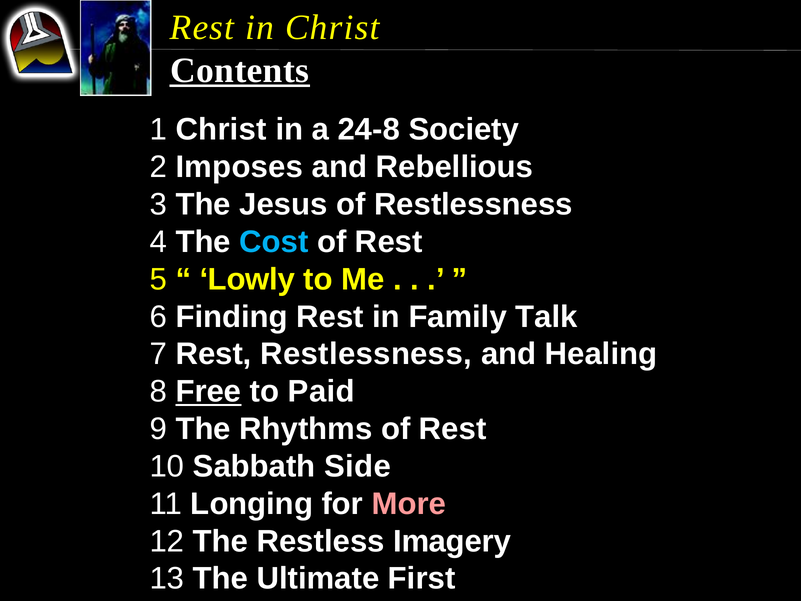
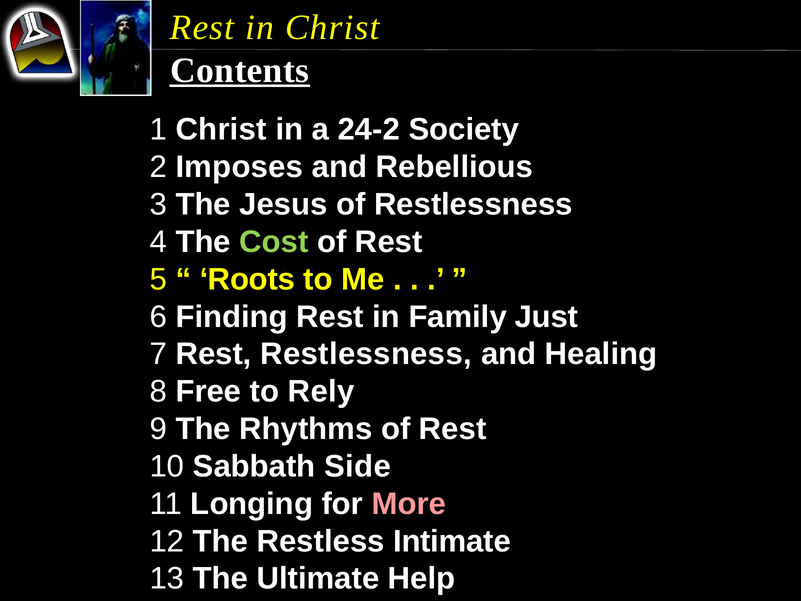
24-8: 24-8 -> 24-2 (369, 130)
Cost colour: light blue -> light green (274, 242)
Lowly: Lowly -> Roots (247, 279)
Talk: Talk -> Just (546, 317)
Free underline: present -> none (208, 391)
Paid: Paid -> Rely (321, 391)
Imagery: Imagery -> Intimate (452, 541)
First: First -> Help (422, 578)
